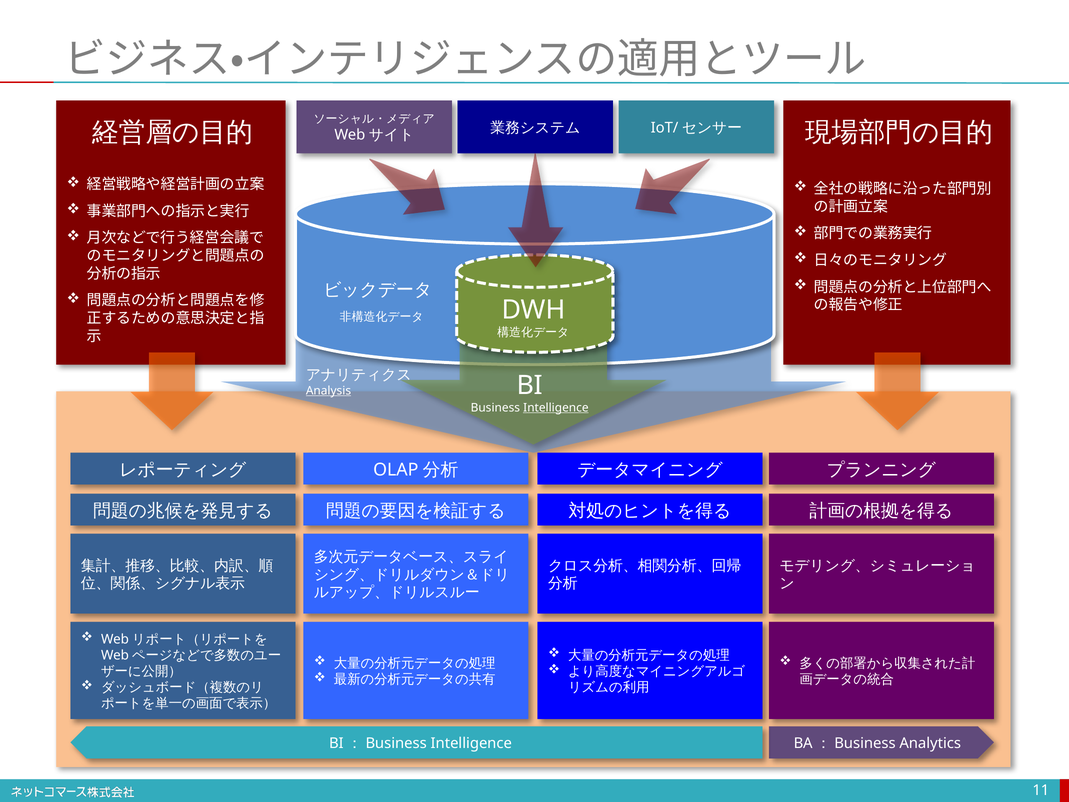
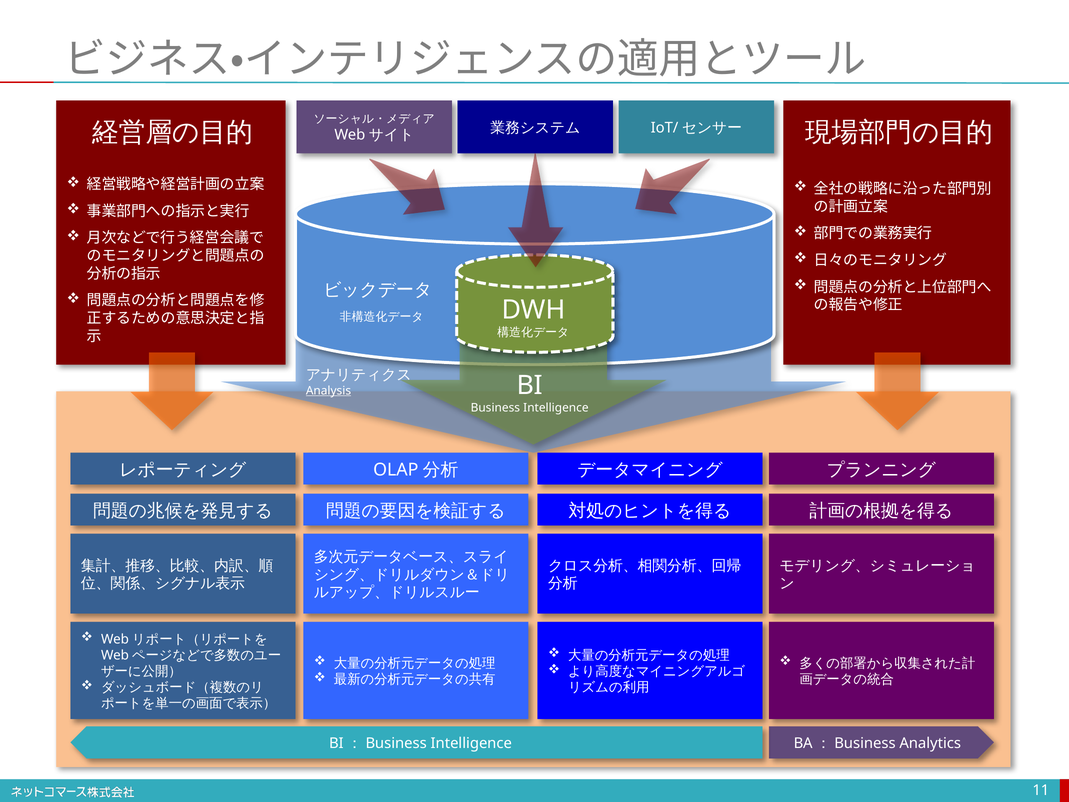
Intelligence underline: present -> none (556, 408)
